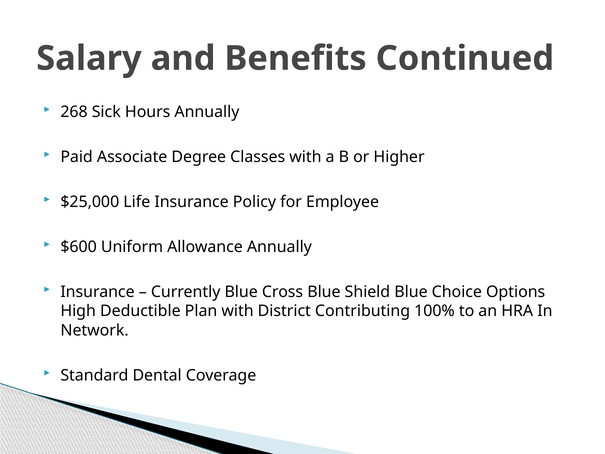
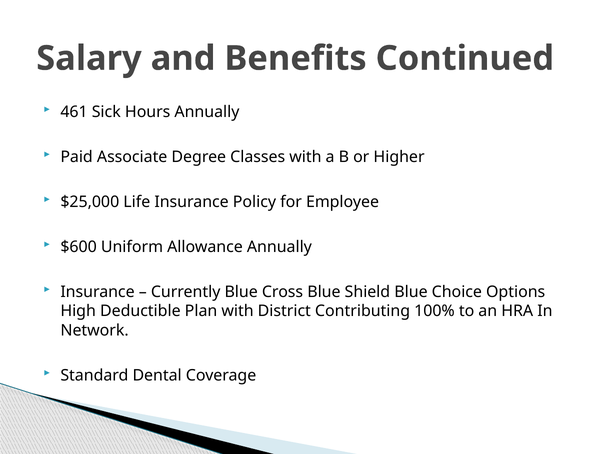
268: 268 -> 461 (74, 112)
